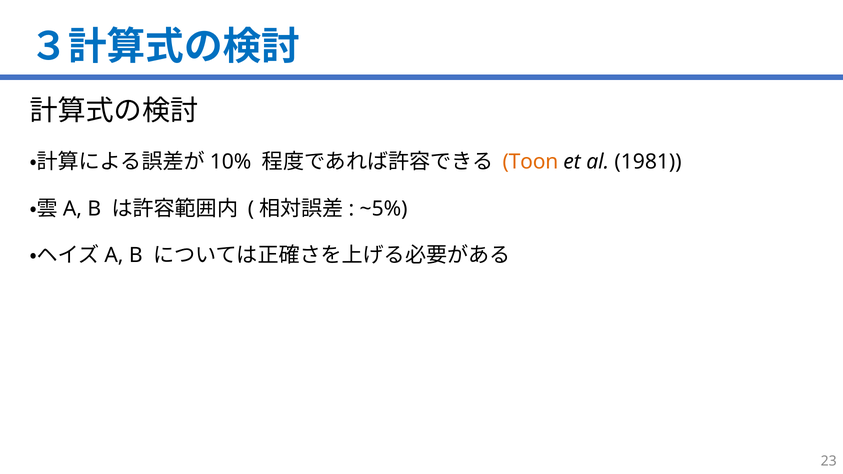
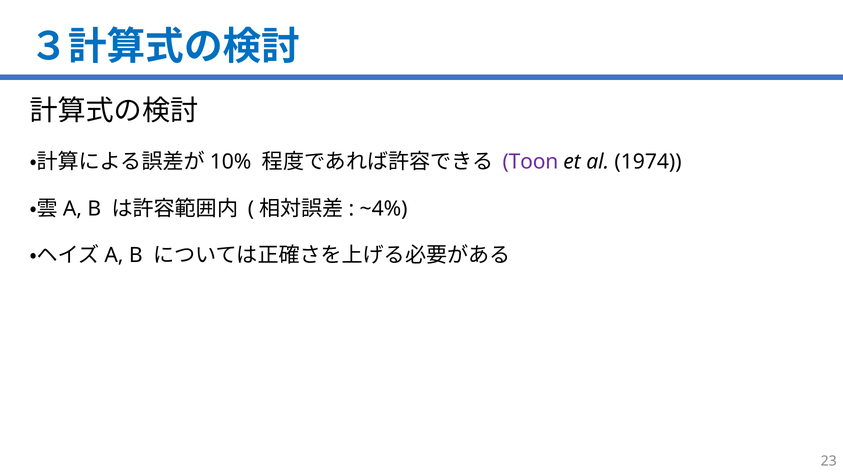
Toon colour: orange -> purple (530, 162)
1981: 1981 -> 1974 (648, 162)
~5%: ~5% -> ~4% (384, 209)
